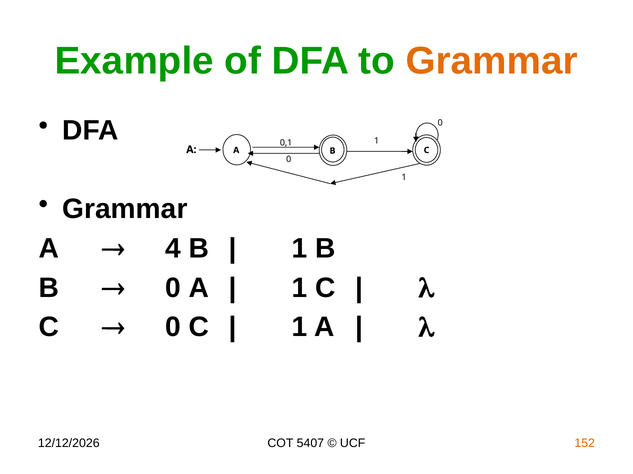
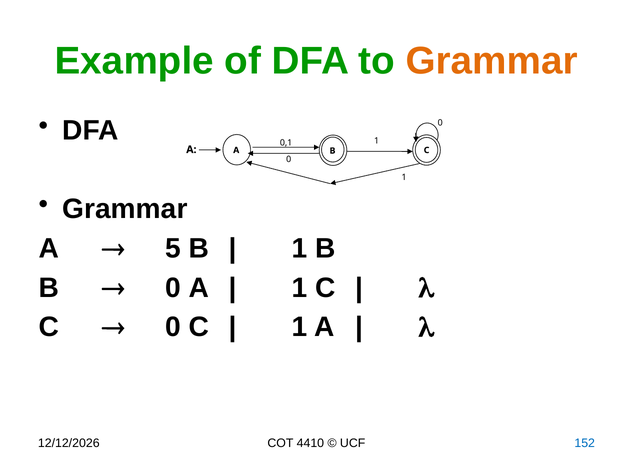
4: 4 -> 5 (173, 249)
5407: 5407 -> 4410 (310, 444)
152 colour: orange -> blue (585, 444)
